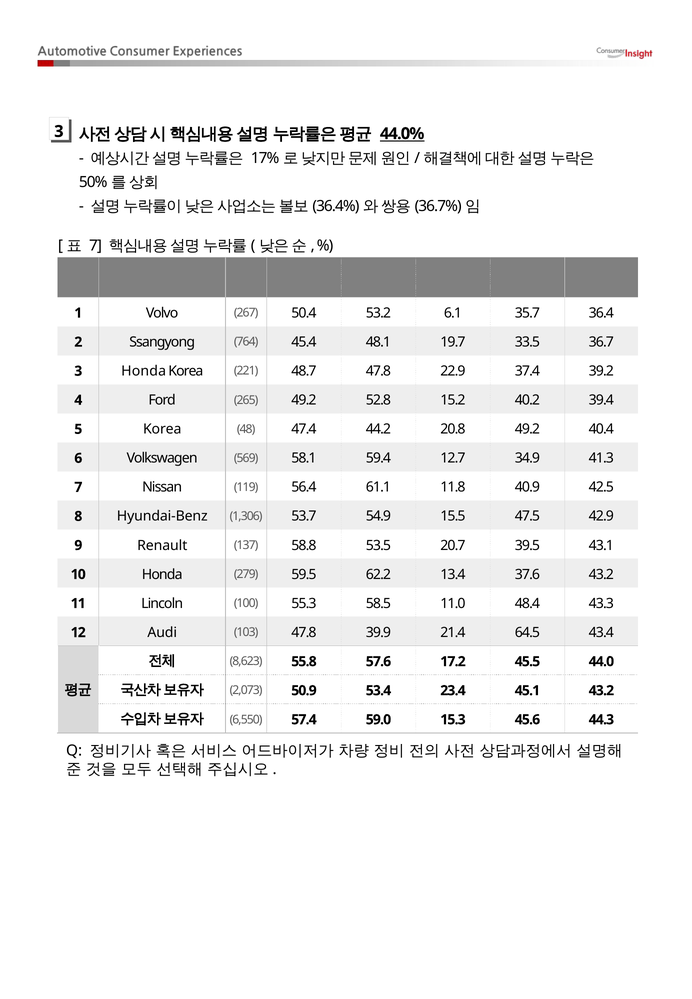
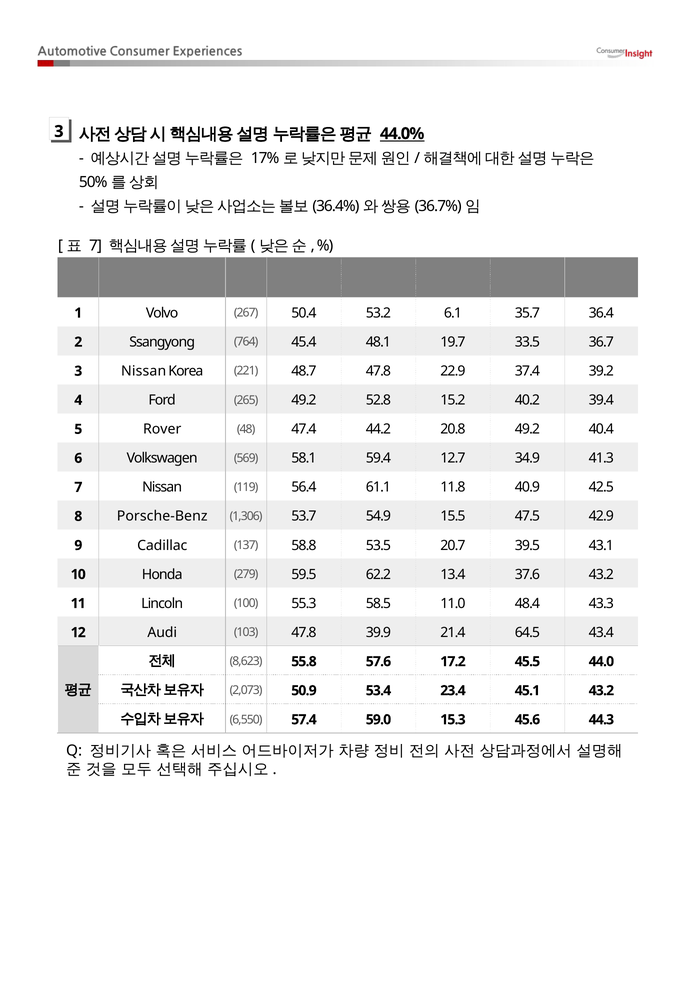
3 Honda: Honda -> Nissan (144, 371)
5 Korea: Korea -> Rover (162, 429)
Hyundai-Benz: Hyundai-Benz -> Porsche-Benz (162, 517)
Renault: Renault -> Cadillac (162, 546)
